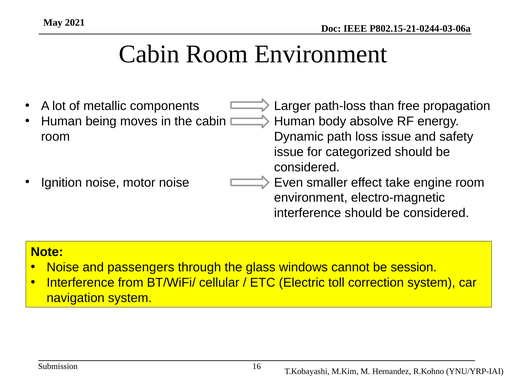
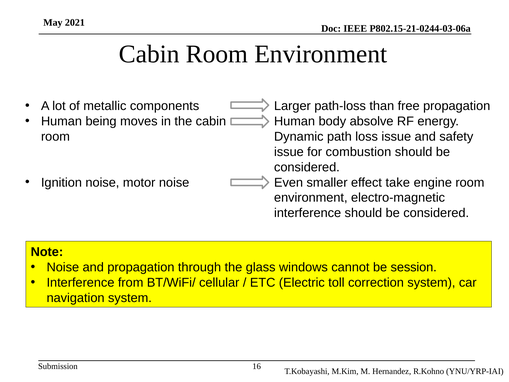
categorized: categorized -> combustion (358, 152)
and passengers: passengers -> propagation (141, 267)
